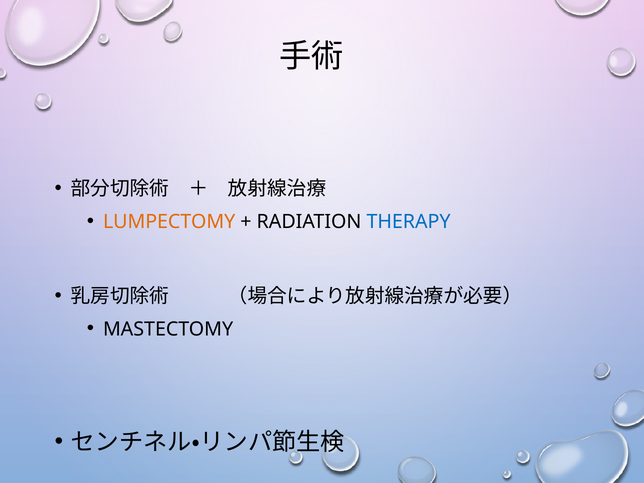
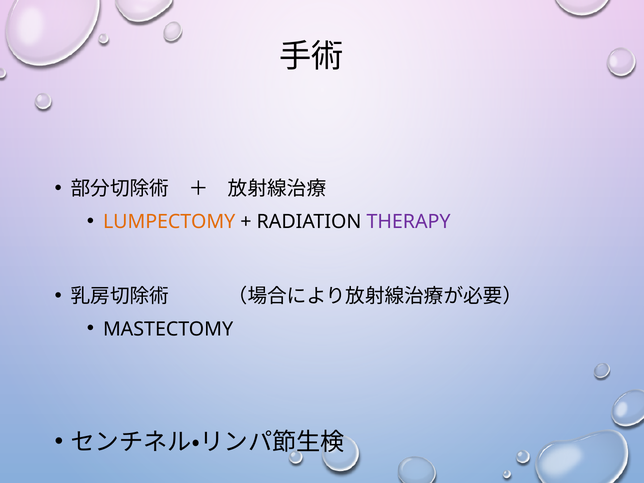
THERAPY colour: blue -> purple (409, 222)
